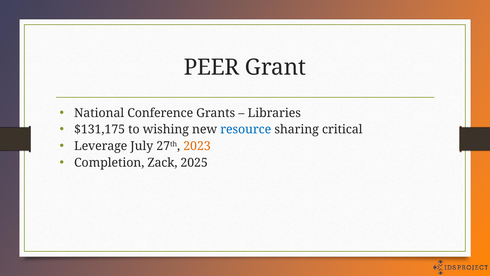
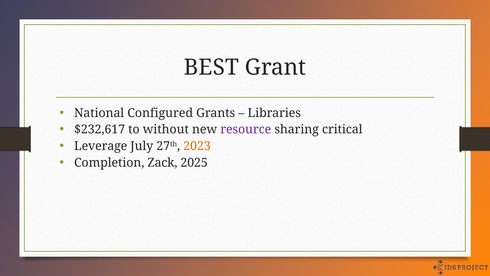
PEER: PEER -> BEST (211, 67)
Conference: Conference -> Configured (160, 113)
$131,175: $131,175 -> $232,617 (100, 129)
wishing: wishing -> without (166, 129)
resource colour: blue -> purple (246, 129)
